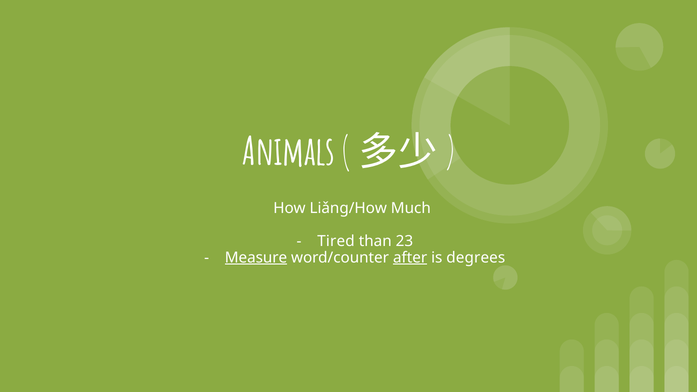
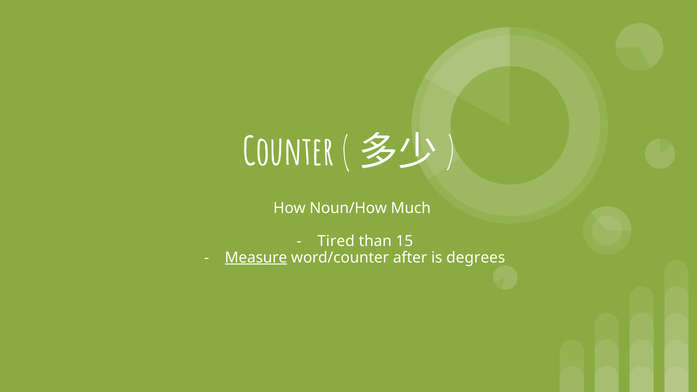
Animals: Animals -> Counter (289, 152)
Liǎng/How: Liǎng/How -> Noun/How (348, 208)
23: 23 -> 15 (404, 241)
after underline: present -> none (410, 258)
